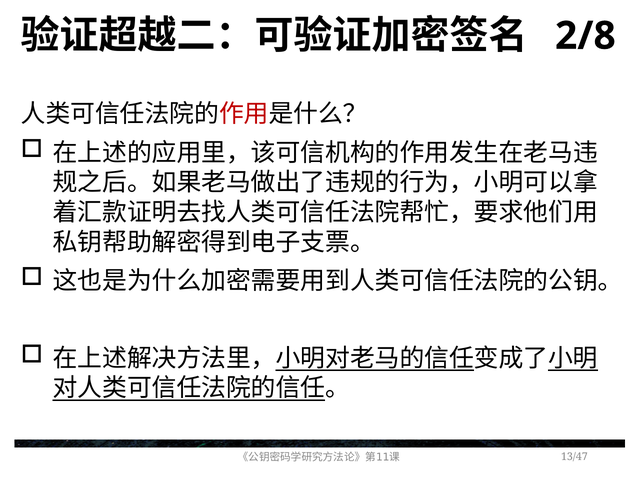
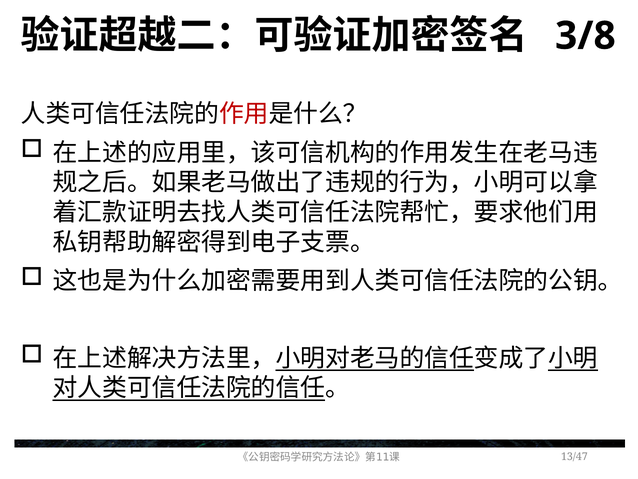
2/8: 2/8 -> 3/8 (585, 36)
